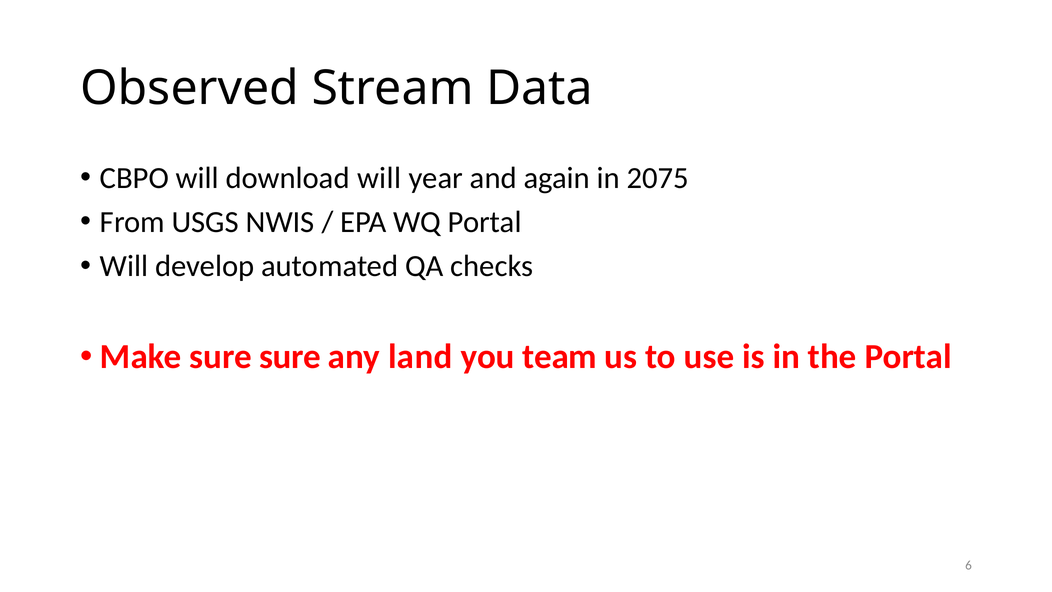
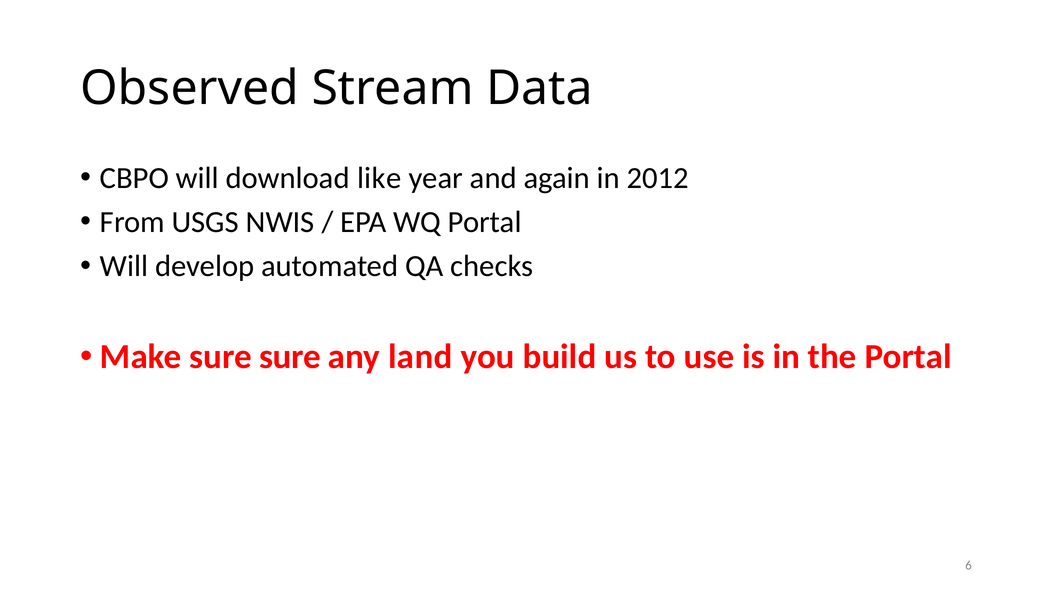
download will: will -> like (379, 178)
2075: 2075 -> 2012 (658, 178)
team: team -> build (560, 357)
